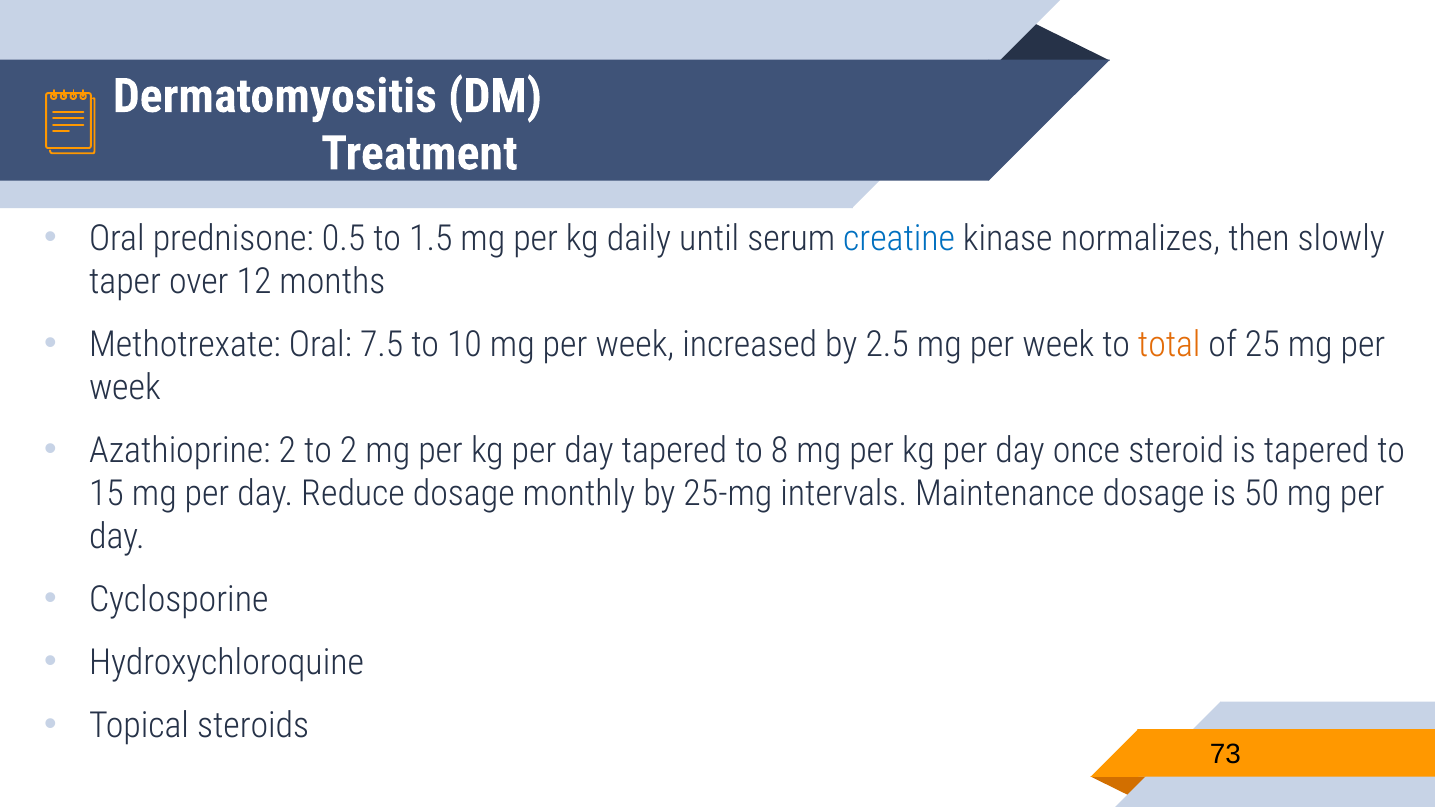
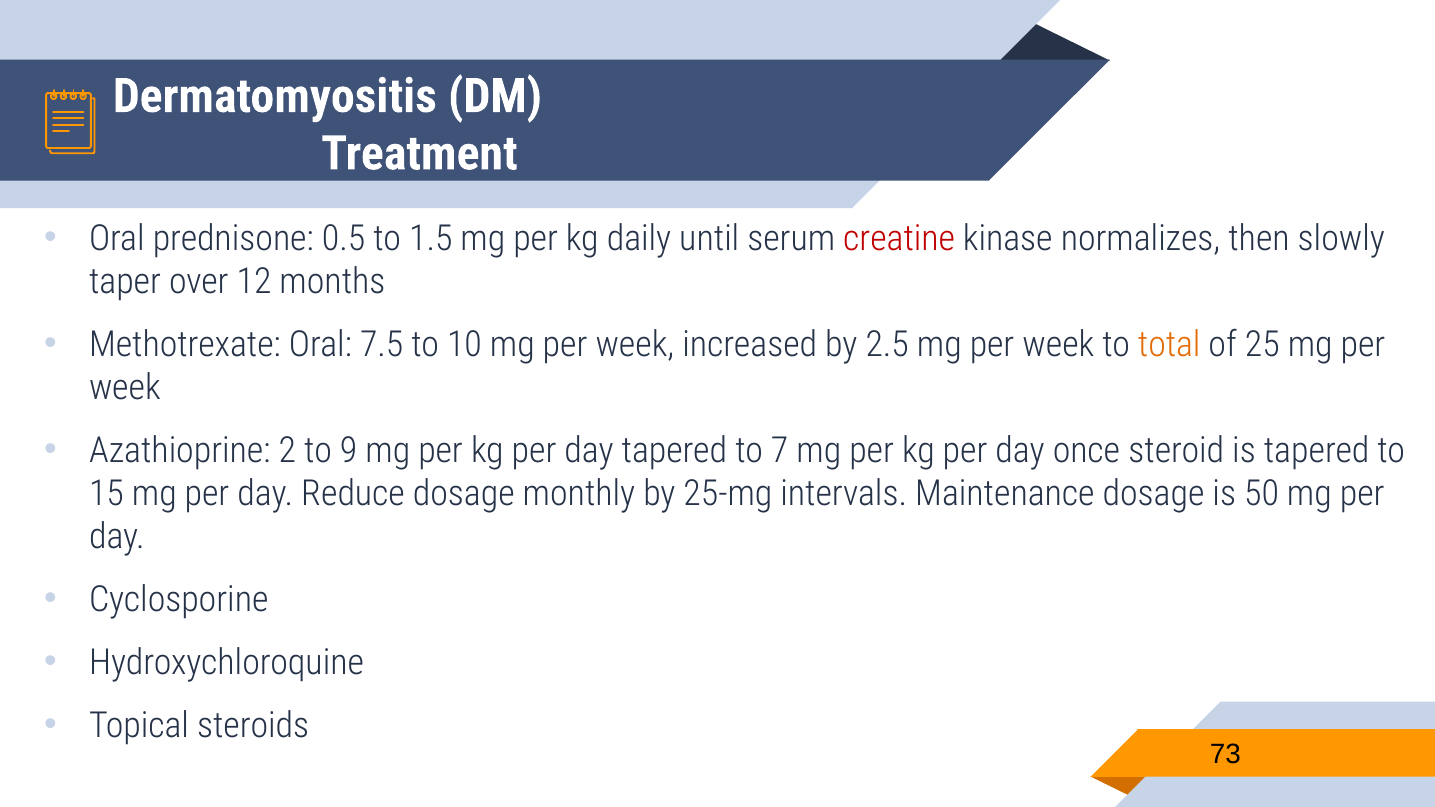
creatine colour: blue -> red (899, 239)
to 2: 2 -> 9 (349, 451)
8: 8 -> 7 (780, 451)
